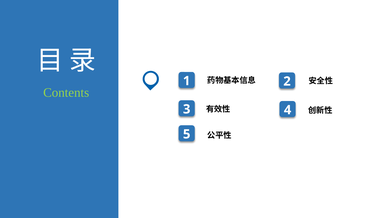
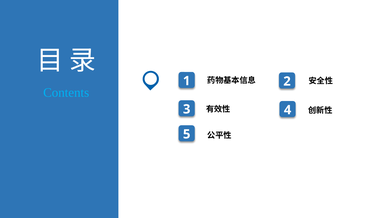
Contents colour: light green -> light blue (66, 93)
